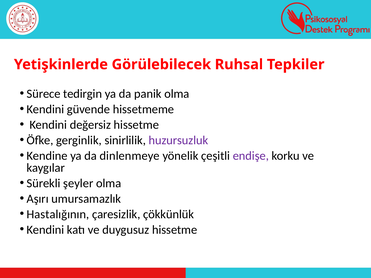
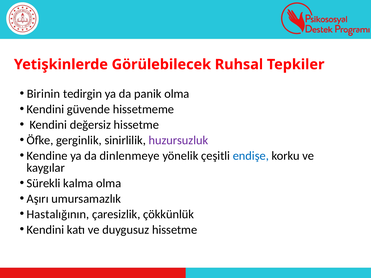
Sürece: Sürece -> Birinin (44, 94)
endişe colour: purple -> blue (251, 156)
şeyler: şeyler -> kalma (78, 183)
